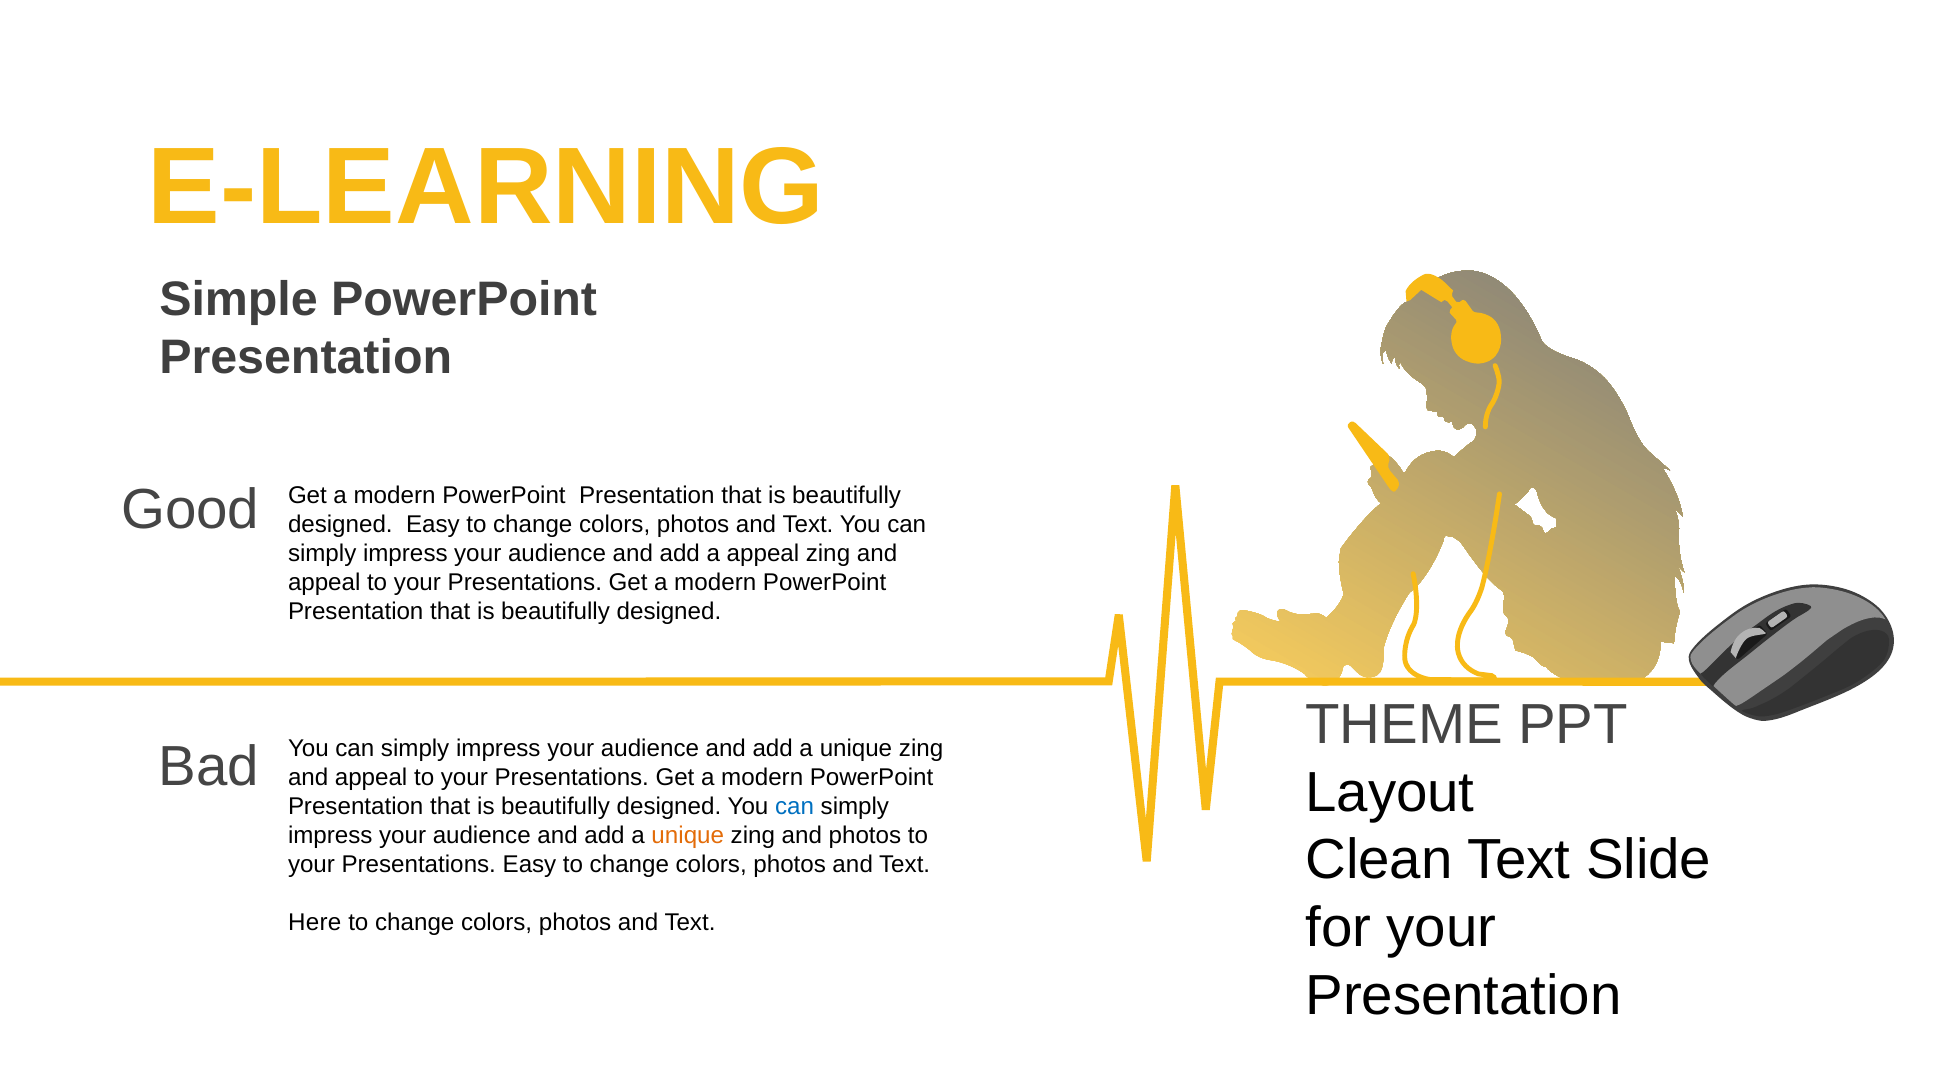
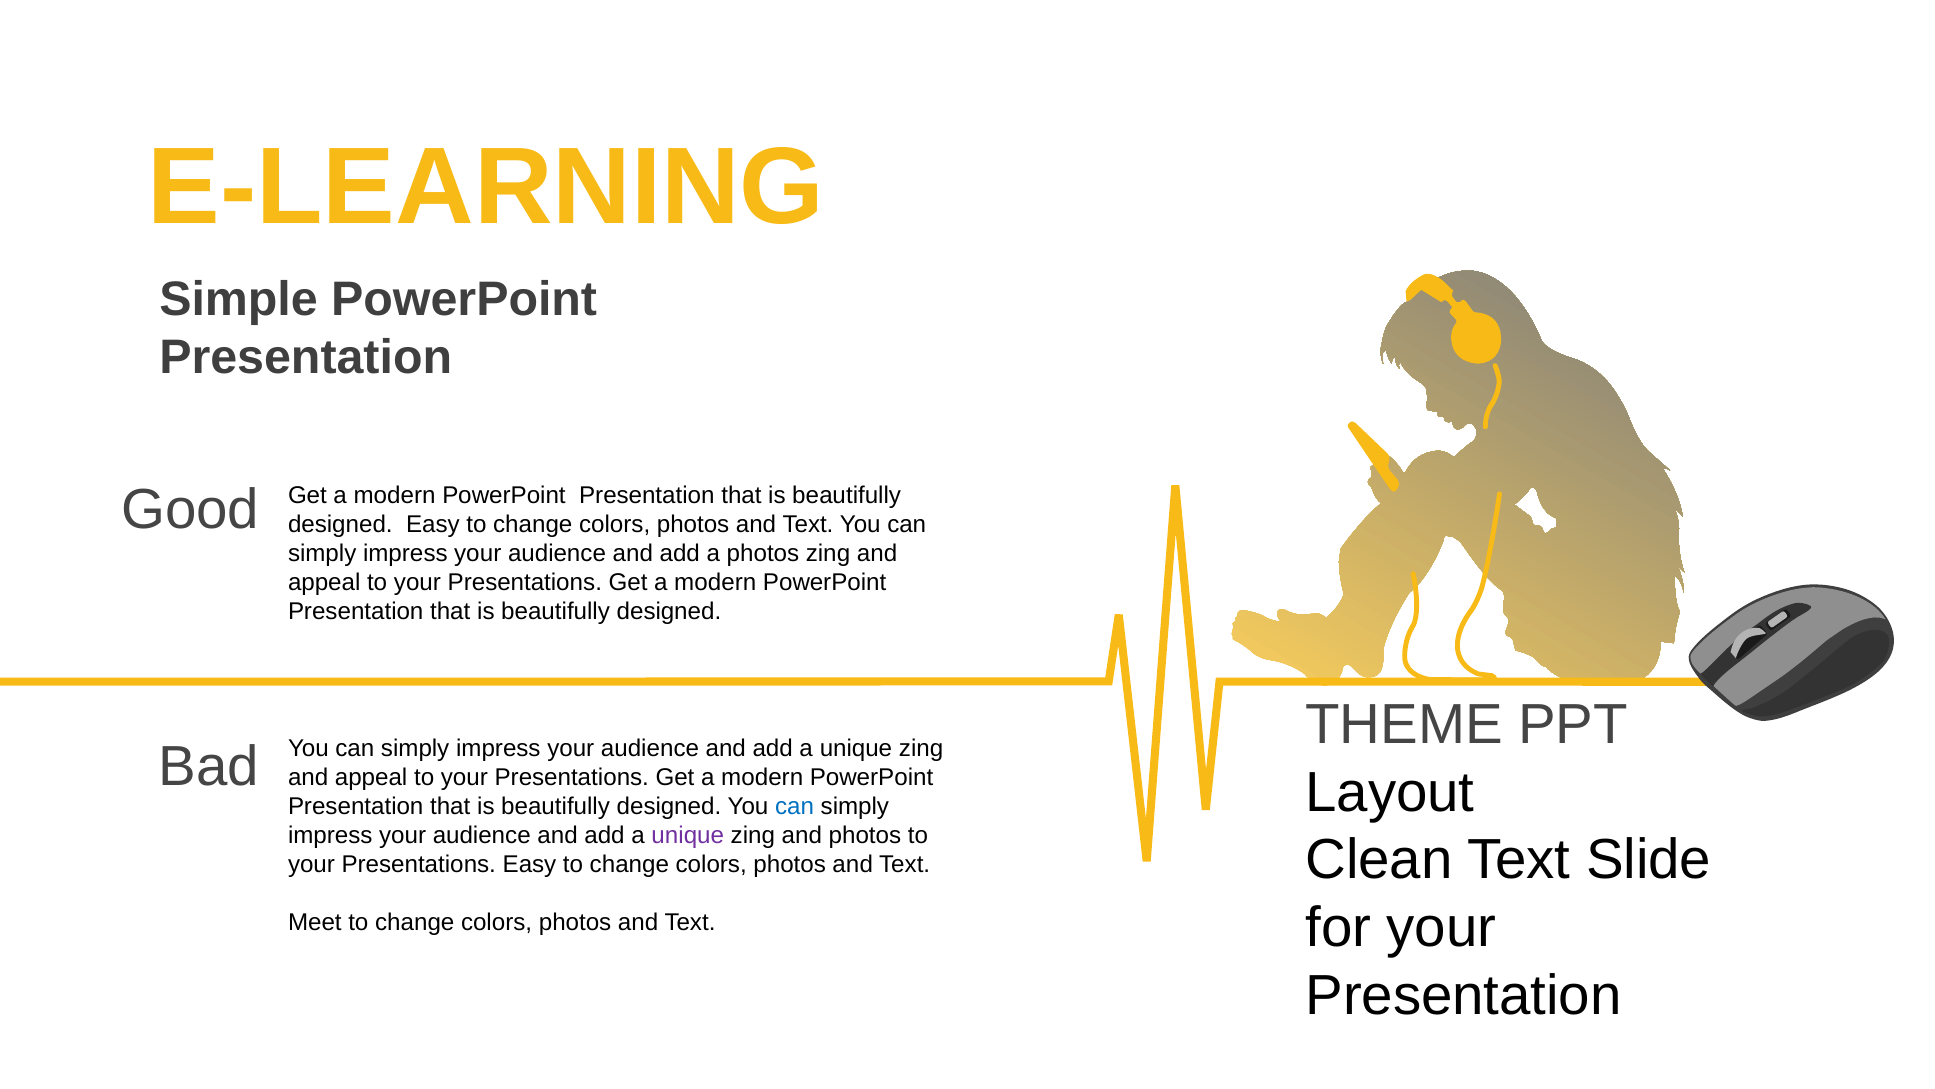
a appeal: appeal -> photos (763, 553)
unique colour: orange -> purple (688, 835)
Here: Here -> Meet (315, 922)
